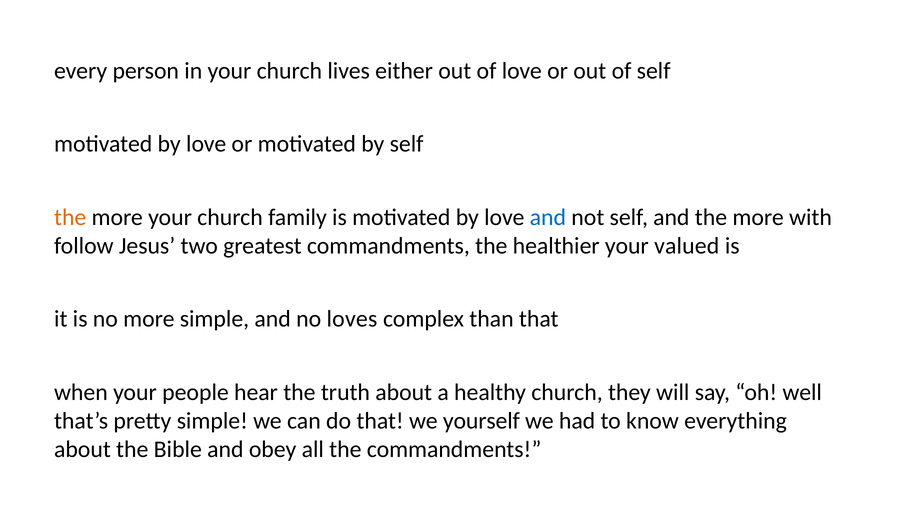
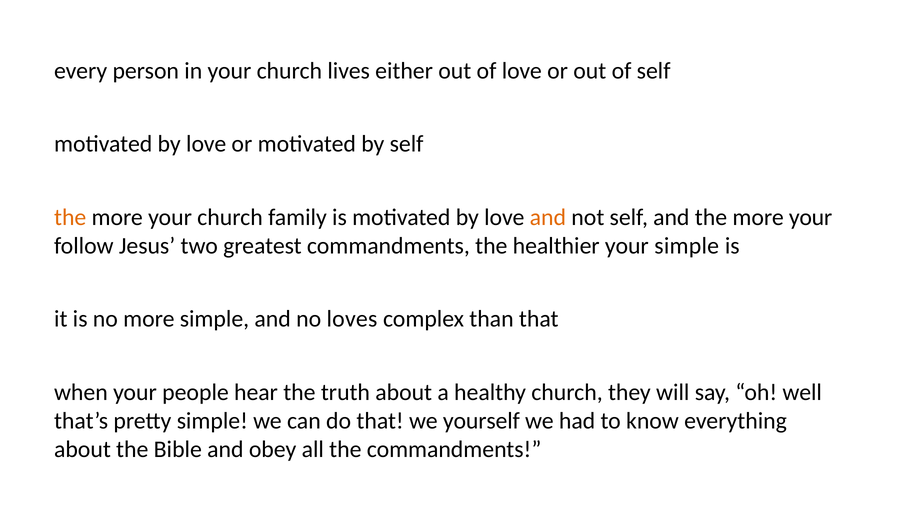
and colour: blue -> orange (548, 217)
and the more with: with -> your (811, 217)
your valued: valued -> simple (687, 245)
